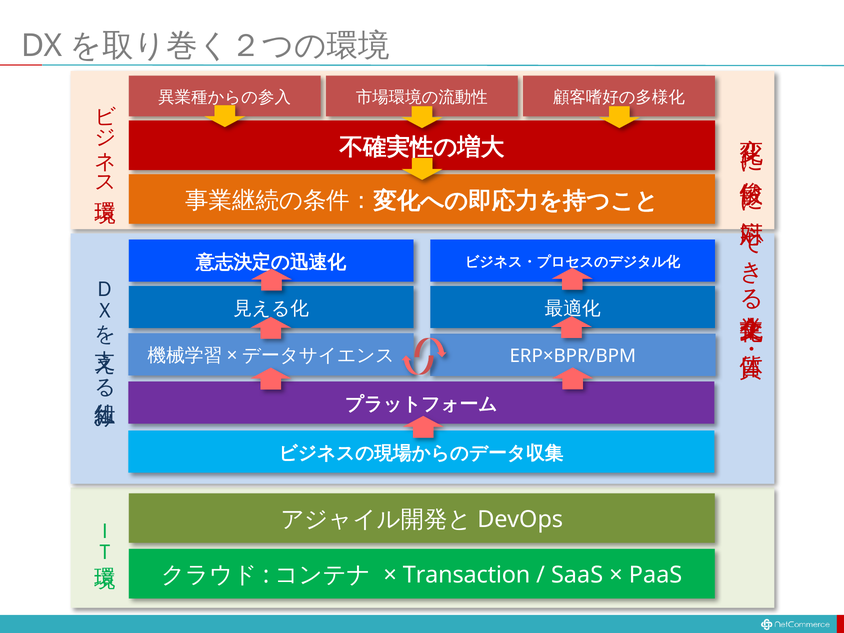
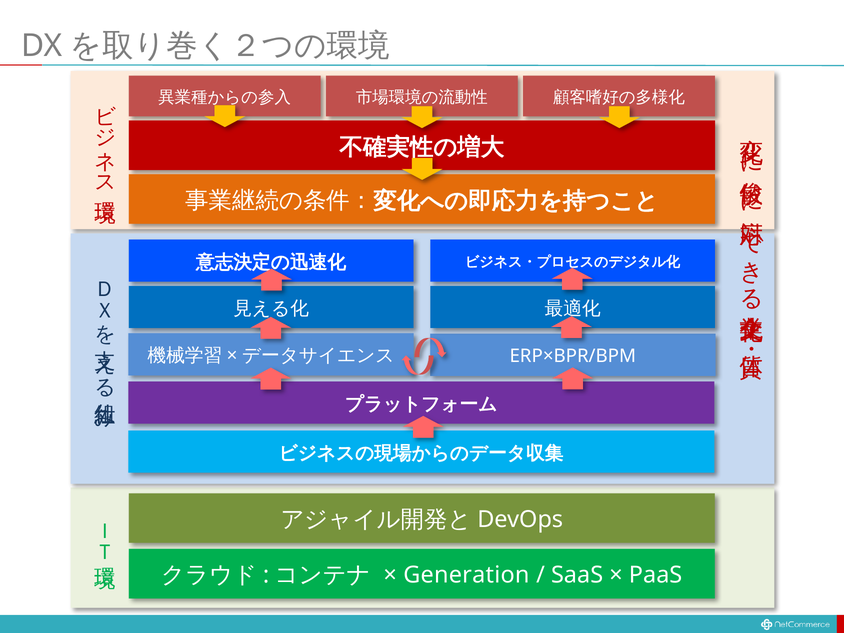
Transaction: Transaction -> Generation (466, 575)
